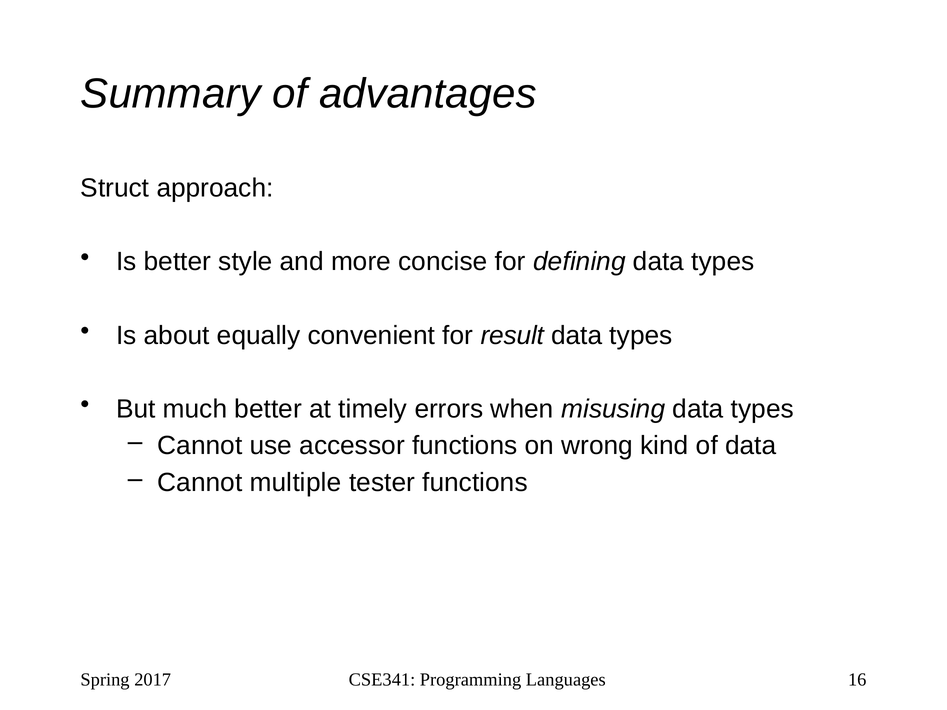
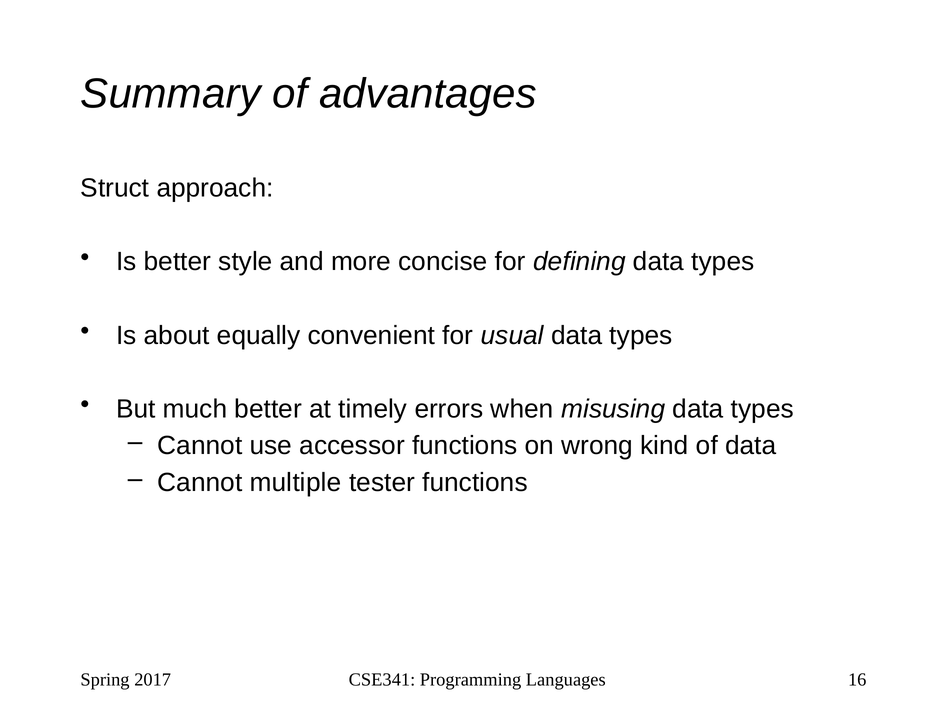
result: result -> usual (512, 335)
